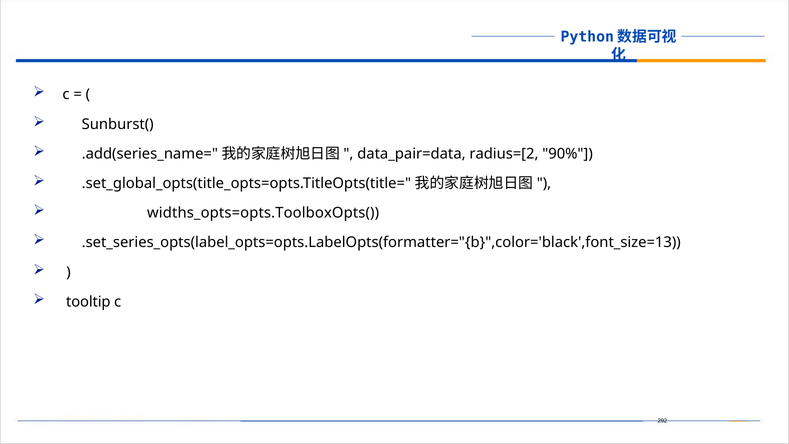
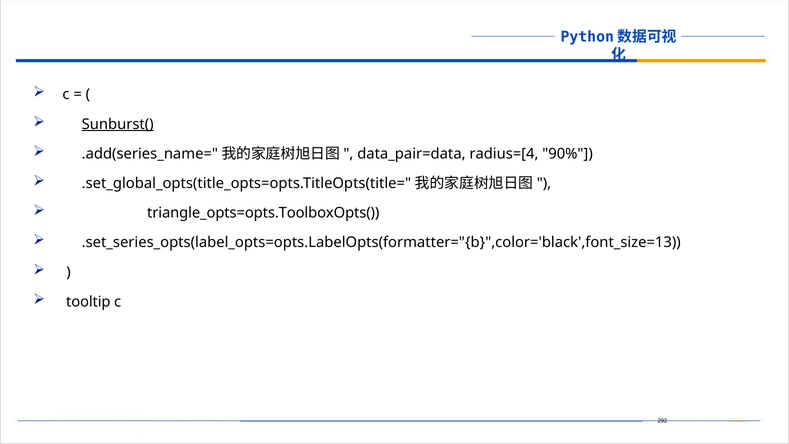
Sunburst( underline: none -> present (118, 124)
radius=[2: radius=[2 -> radius=[4 (504, 154)
widths_opts=opts.ToolboxOpts(: widths_opts=opts.ToolboxOpts( -> triangle_opts=opts.ToolboxOpts( (263, 213)
